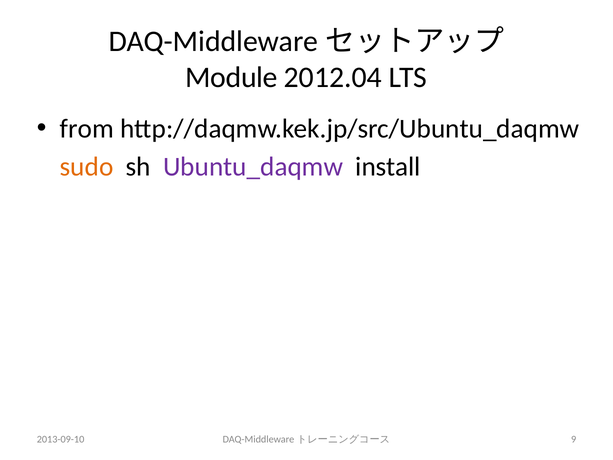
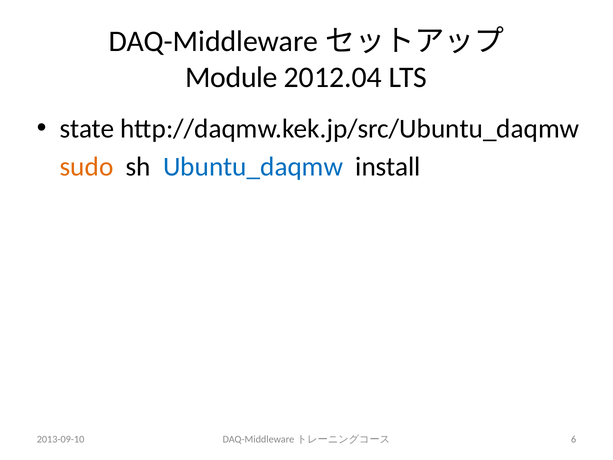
from: from -> state (87, 129)
Ubuntu_daqmw colour: purple -> blue (253, 167)
9: 9 -> 6 (574, 439)
